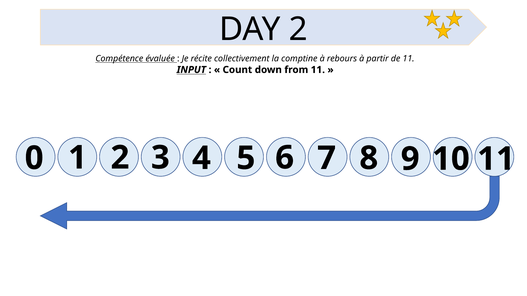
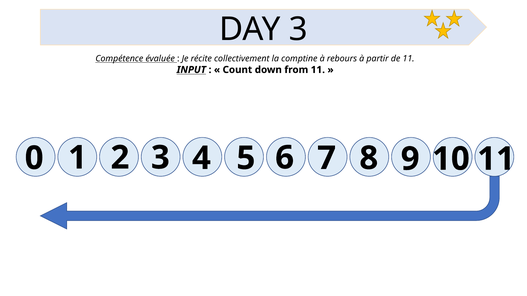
DAY 2: 2 -> 3 (298, 29)
